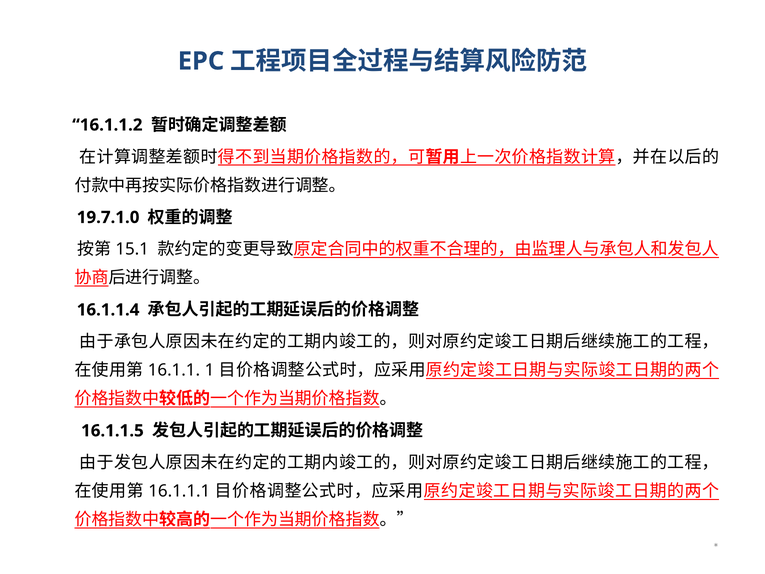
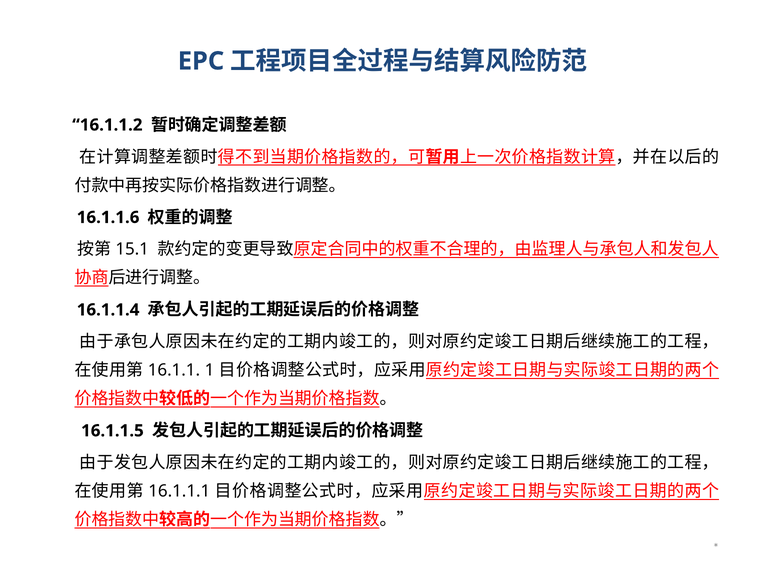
19.7.1.0: 19.7.1.0 -> 16.1.1.6 (108, 217)
